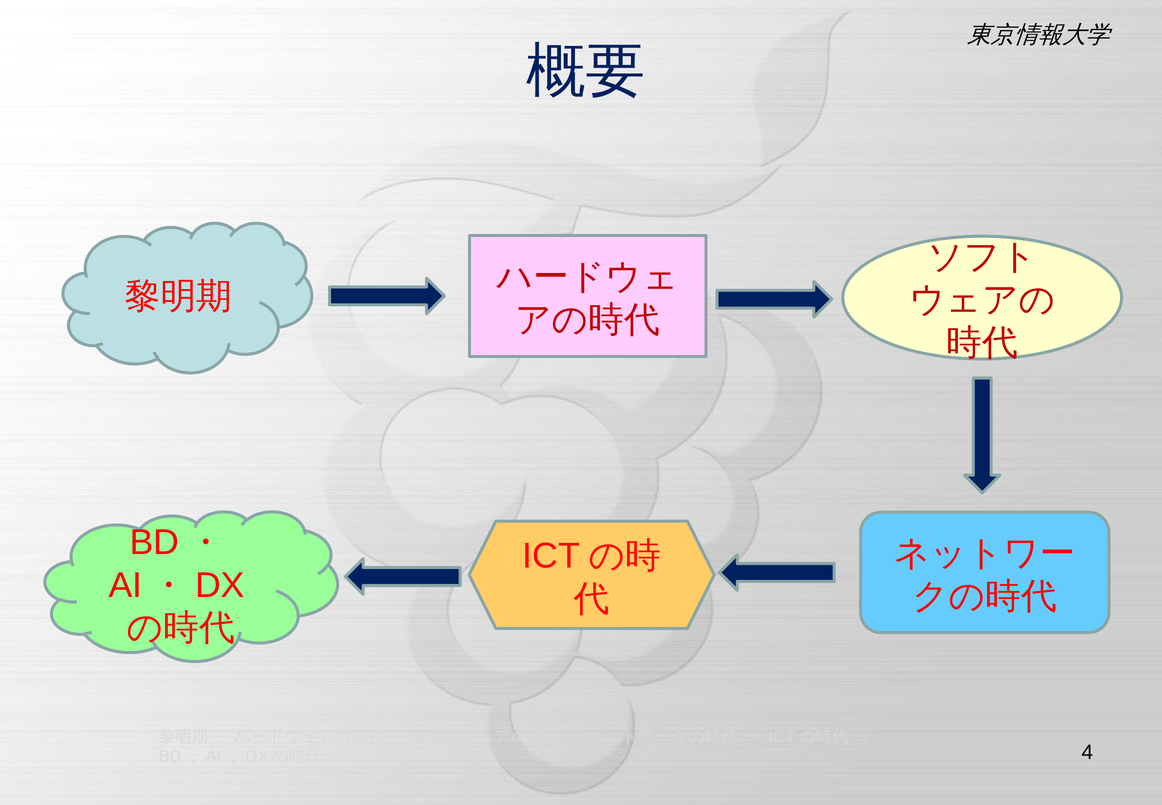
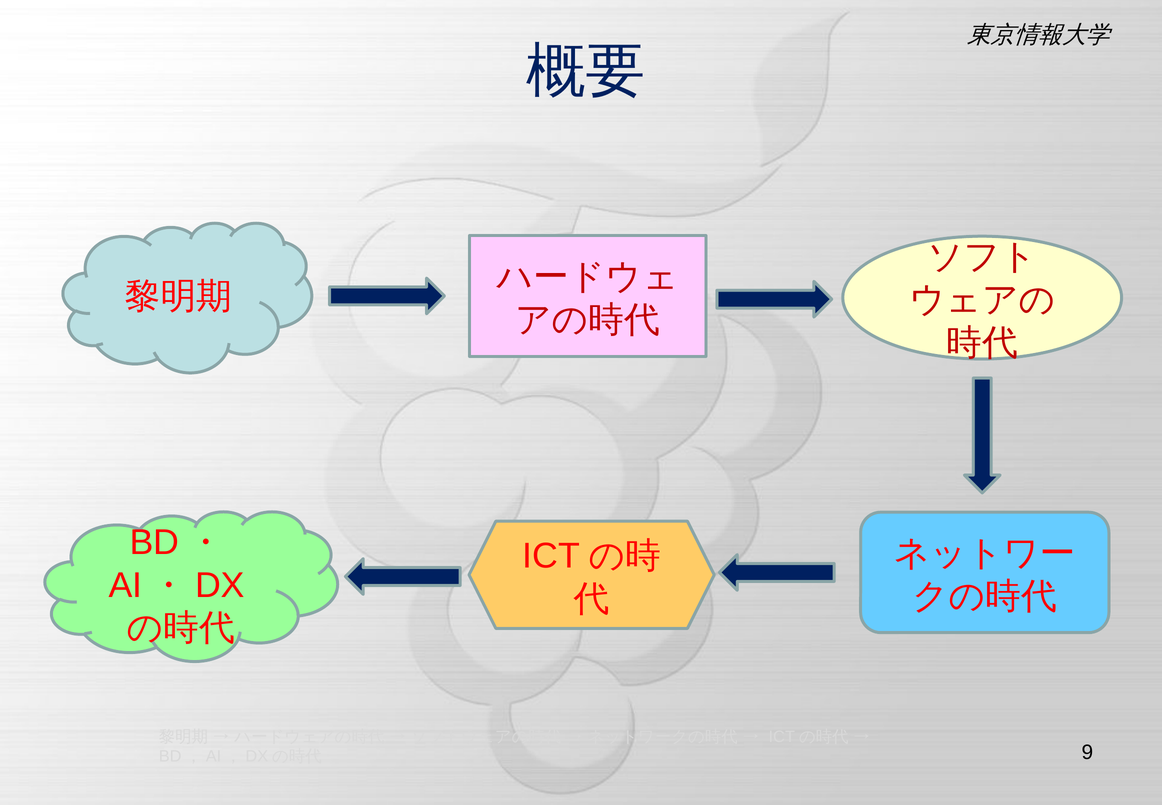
4: 4 -> 9 (1087, 752)
